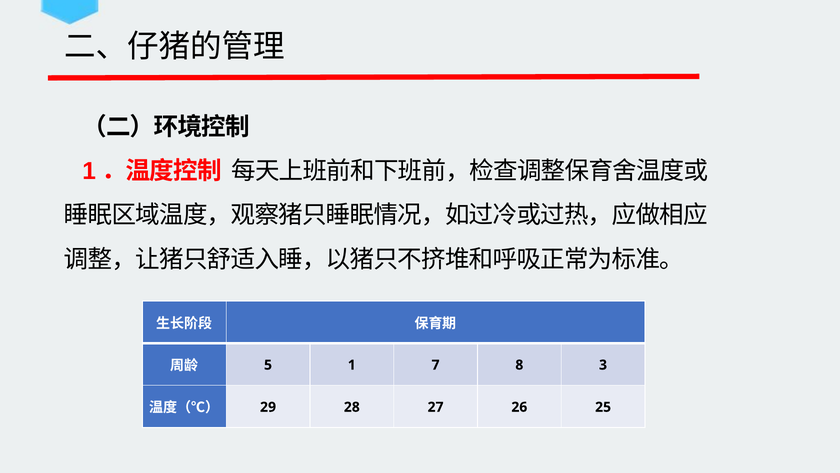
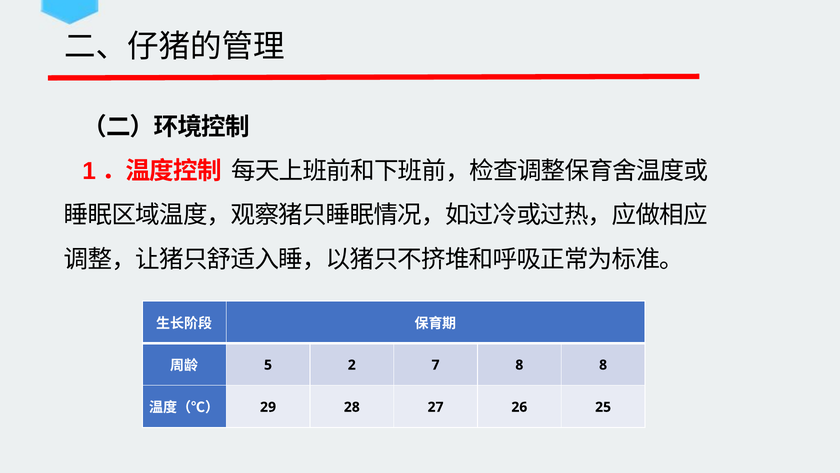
5 1: 1 -> 2 (352, 365)
8 3: 3 -> 8 (603, 365)
